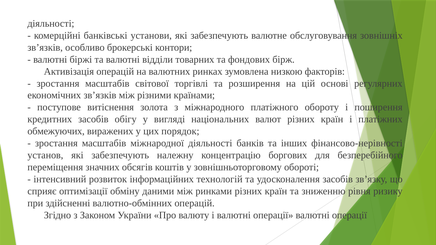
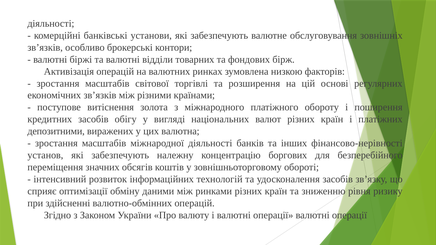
обмежуючих: обмежуючих -> депозитними (56, 131)
порядок: порядок -> валютна (180, 131)
